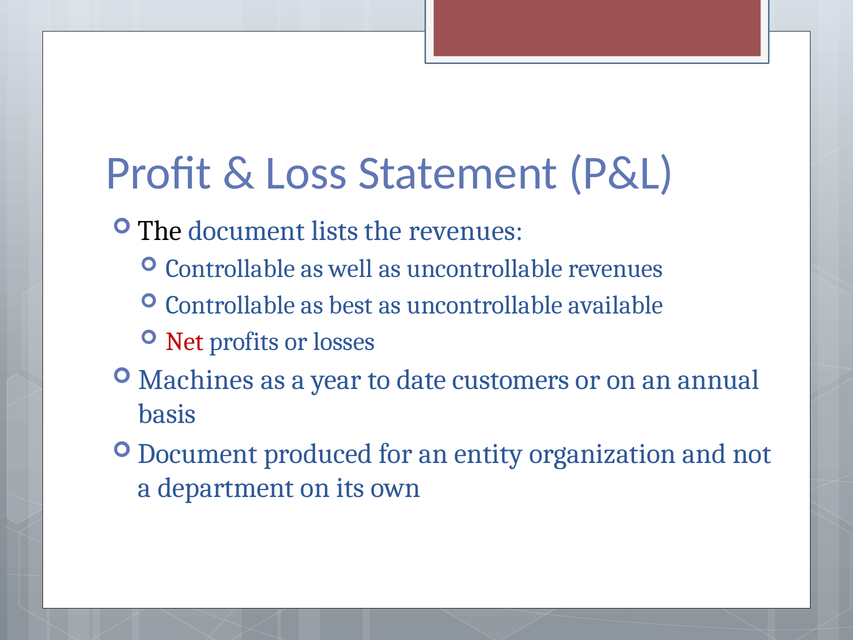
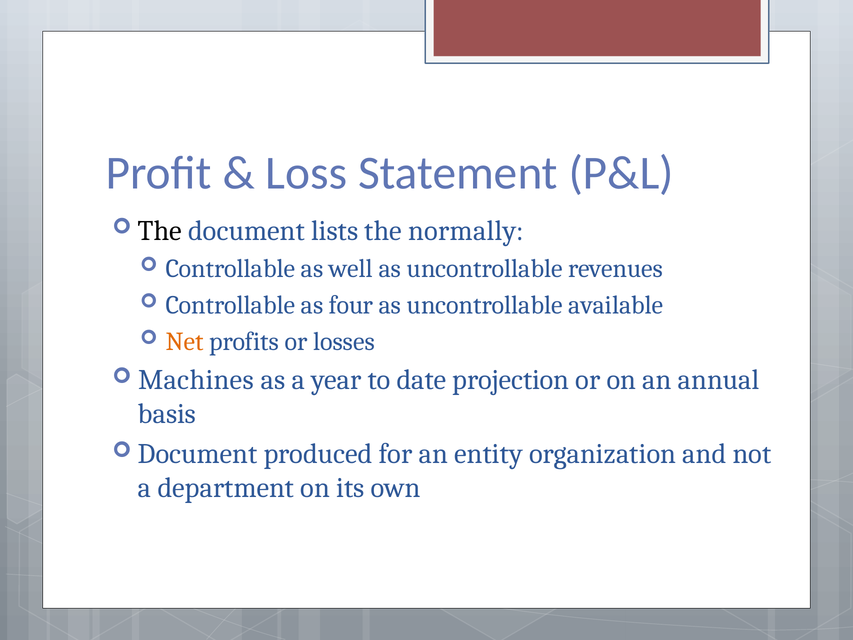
the revenues: revenues -> normally (466, 231)
best: best -> four (351, 305)
Net colour: red -> orange (185, 341)
customers: customers -> projection (511, 380)
